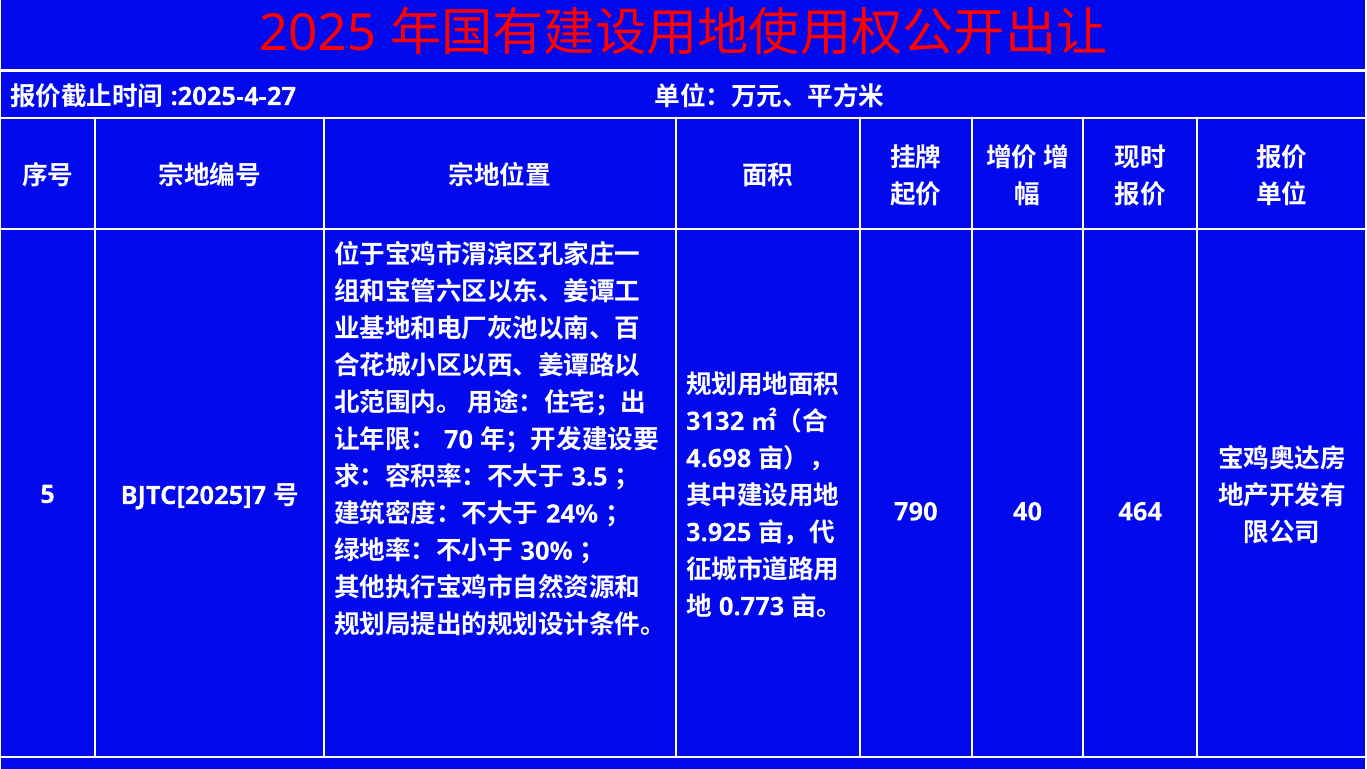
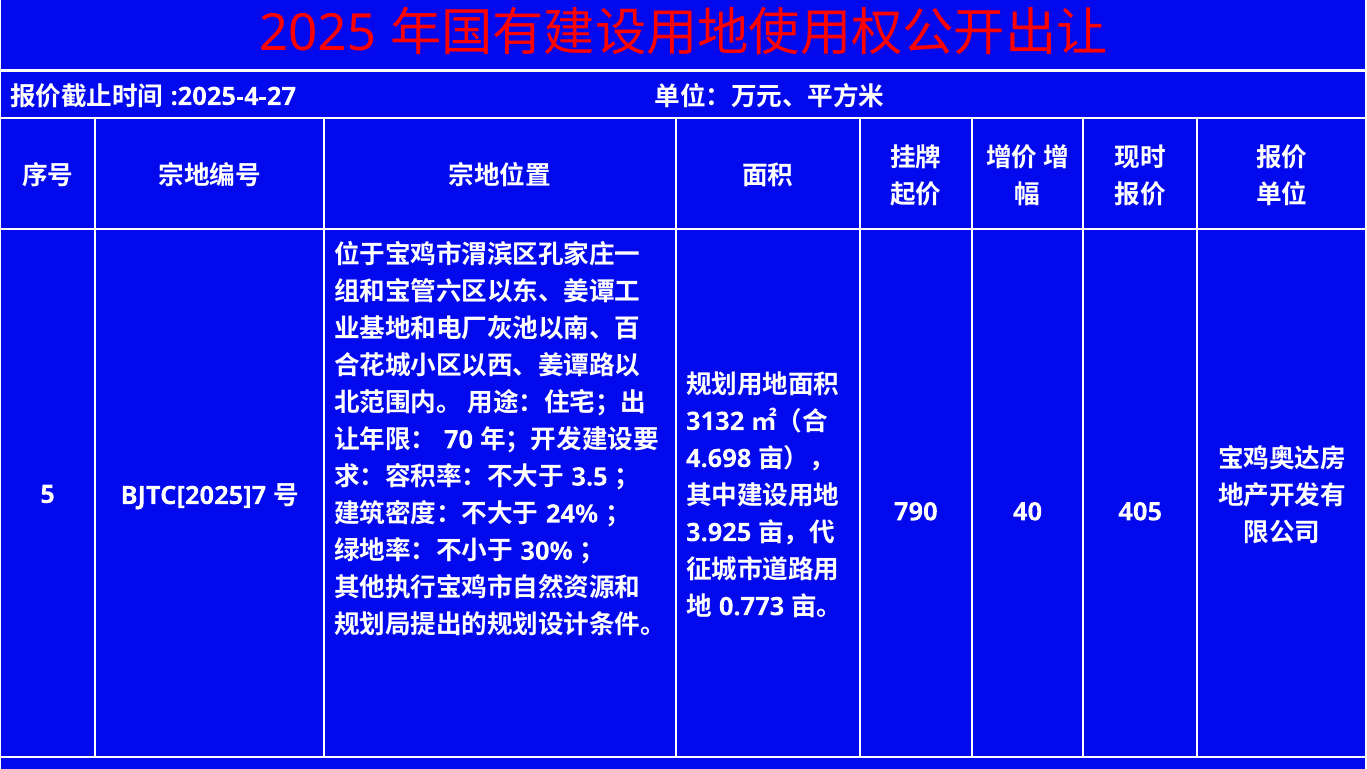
464: 464 -> 405 (1140, 512)
